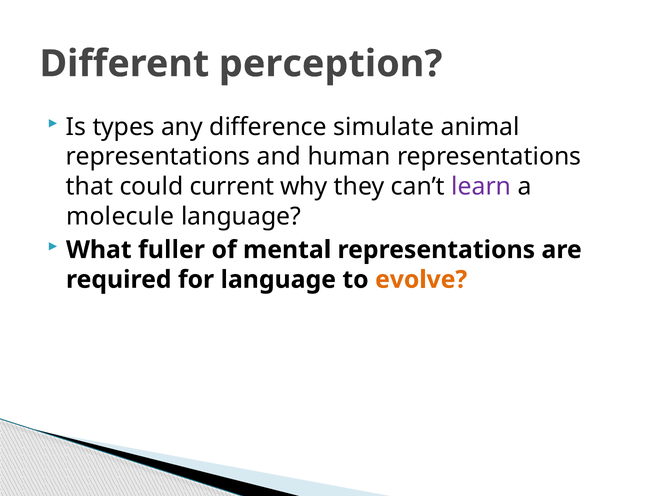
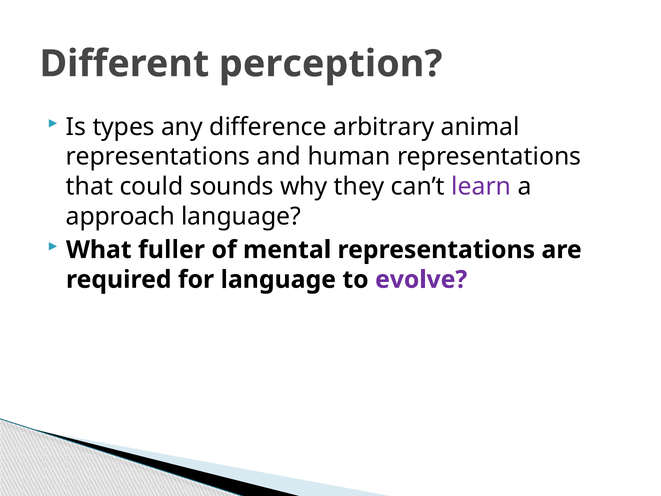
simulate: simulate -> arbitrary (384, 127)
current: current -> sounds (232, 186)
molecule: molecule -> approach (120, 216)
evolve colour: orange -> purple (421, 279)
